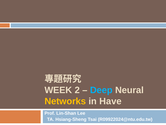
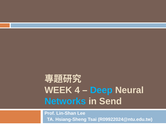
2: 2 -> 4 (77, 90)
Networks colour: yellow -> light blue (65, 101)
Have: Have -> Send (111, 101)
